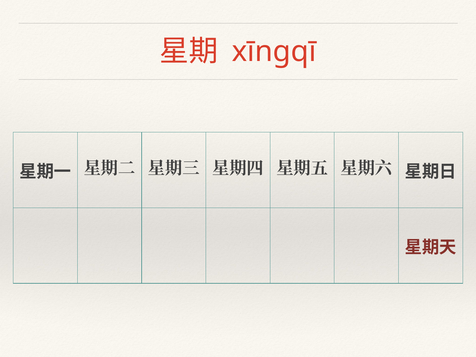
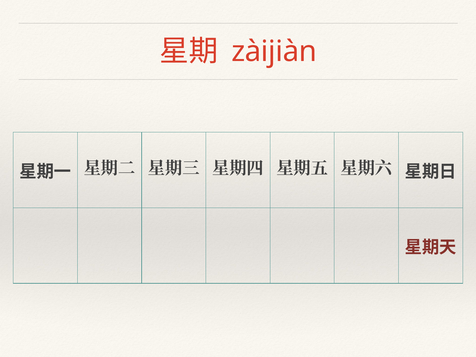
xīngqī: xīngqī -> zàijiàn (274, 51)
